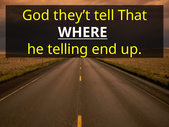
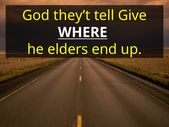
That: That -> Give (132, 15)
telling: telling -> elders (68, 49)
